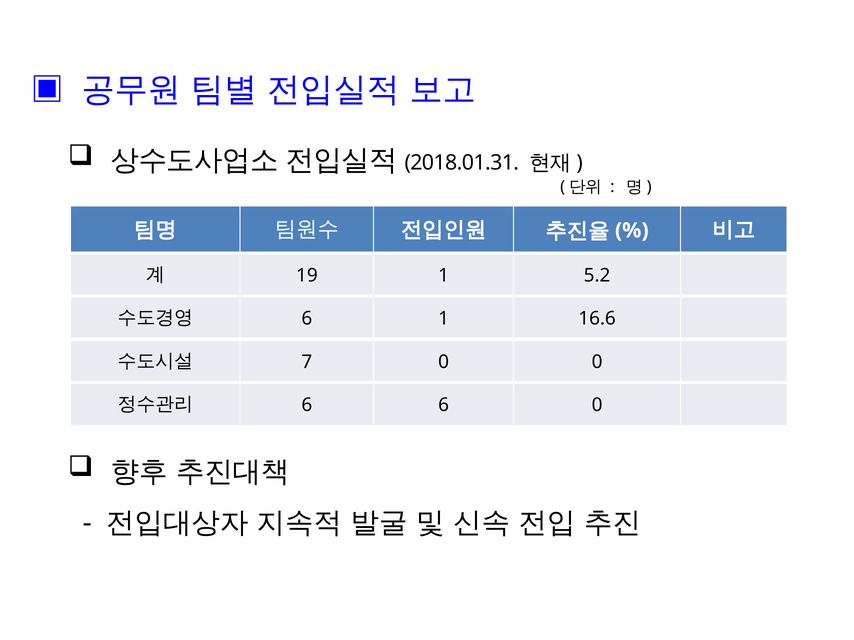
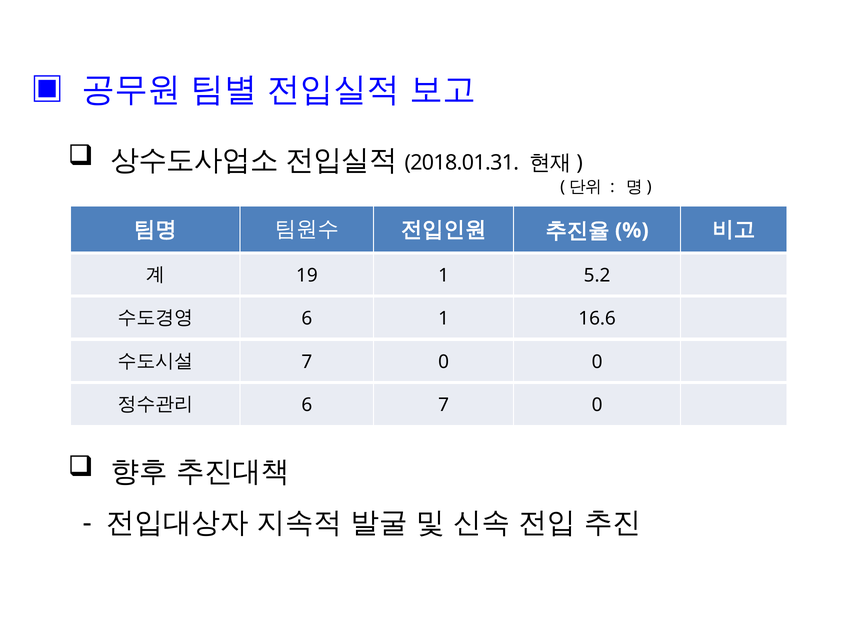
6 6: 6 -> 7 (444, 405)
